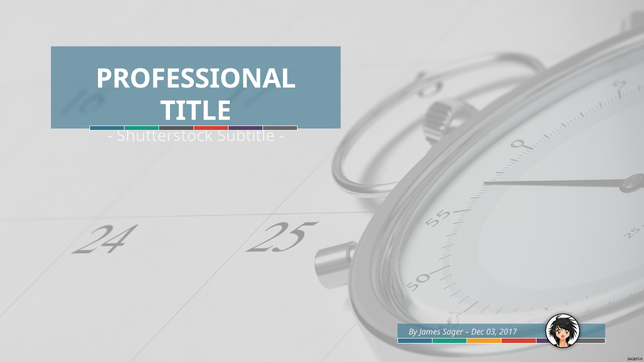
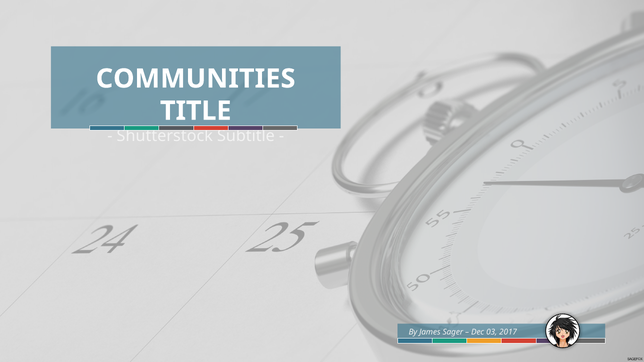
PROFESSIONAL: PROFESSIONAL -> COMMUNITIES (196, 79)
